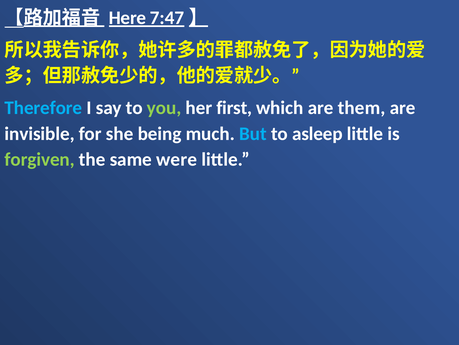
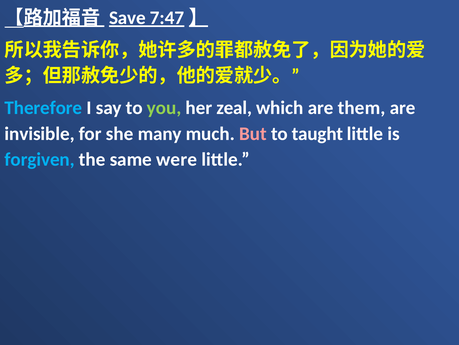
Here: Here -> Save (127, 18)
first: first -> zeal (234, 108)
being: being -> many (160, 133)
But colour: light blue -> pink (253, 133)
asleep: asleep -> taught (317, 133)
forgiven colour: light green -> light blue (40, 159)
